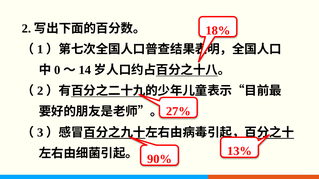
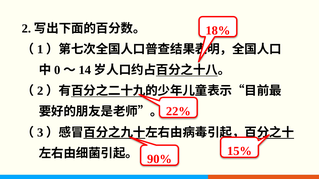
27%: 27% -> 22% (178, 112)
13%: 13% -> 15% (239, 151)
